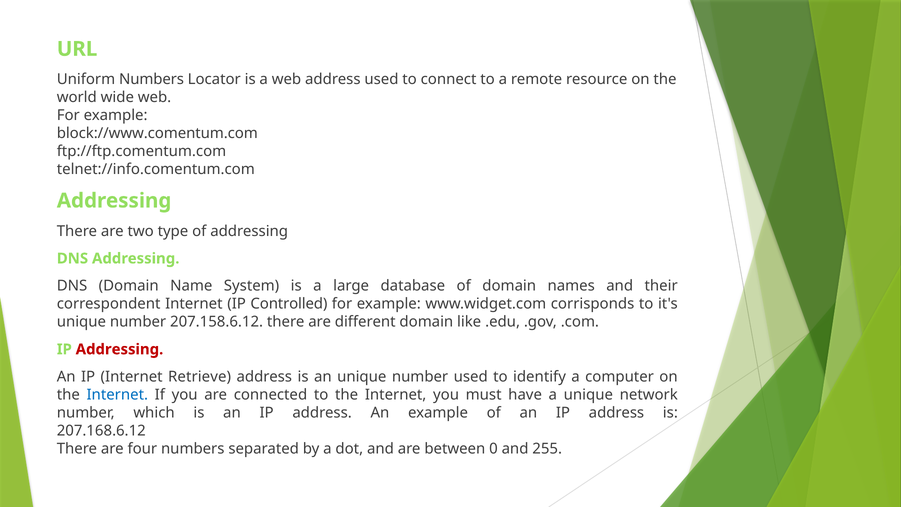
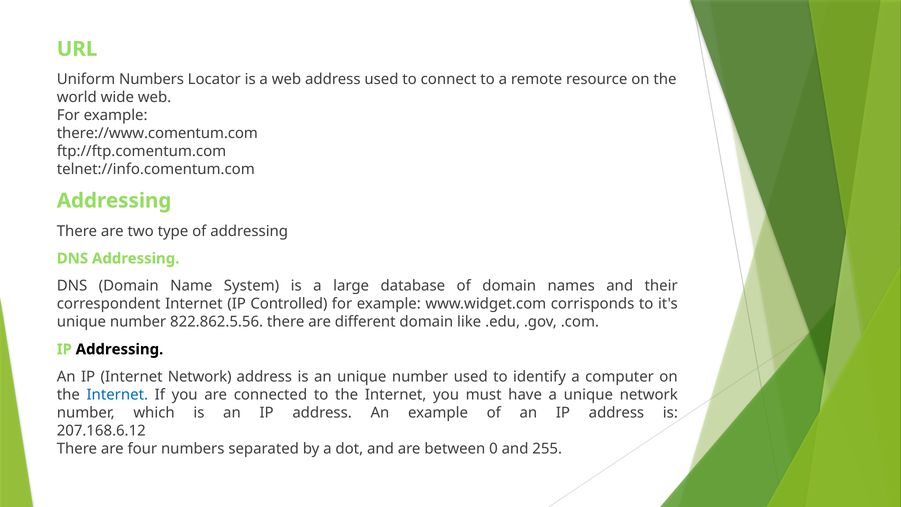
block://www.comentum.com: block://www.comentum.com -> there://www.comentum.com (157, 133)
207.158.6.12: 207.158.6.12 -> 822.862.5.56 (217, 322)
Addressing colour: red -> black (119, 349)
Internet Retrieve: Retrieve -> Network (200, 377)
